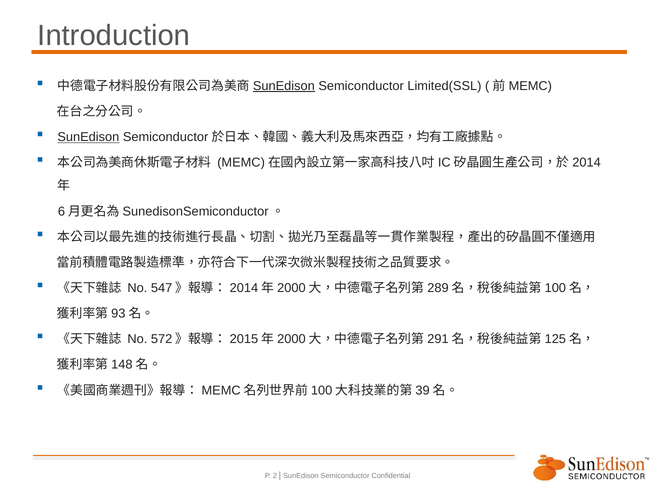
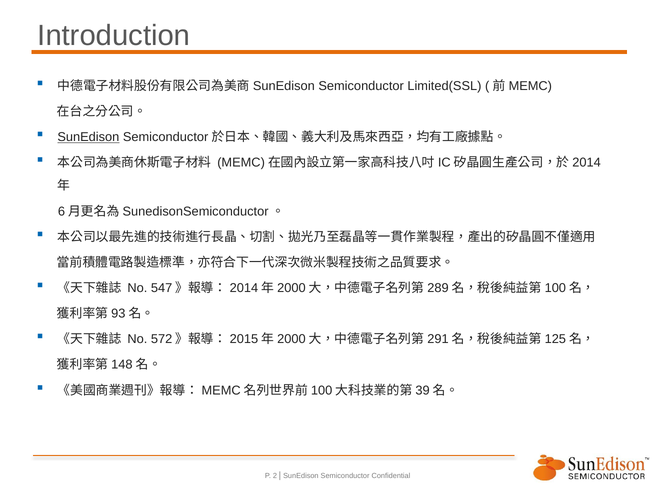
SunEdison underline: present -> none (284, 86)
